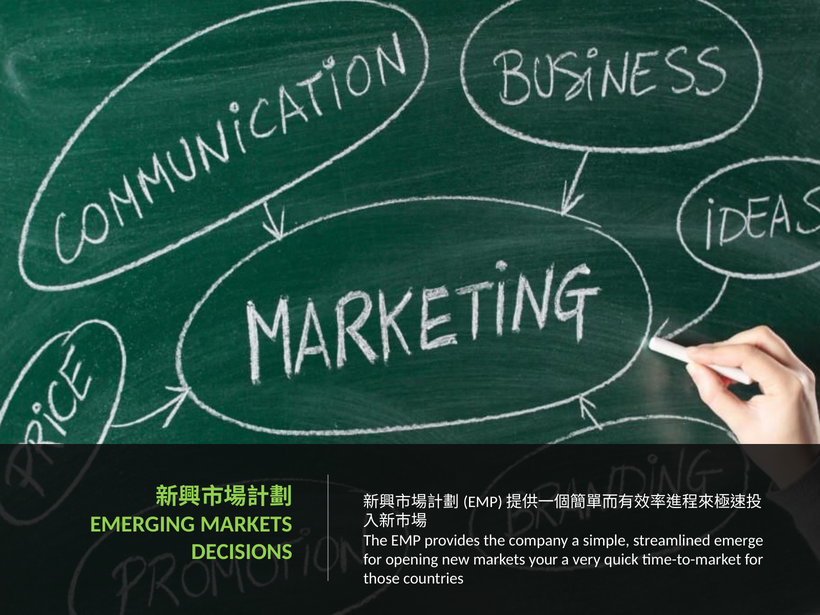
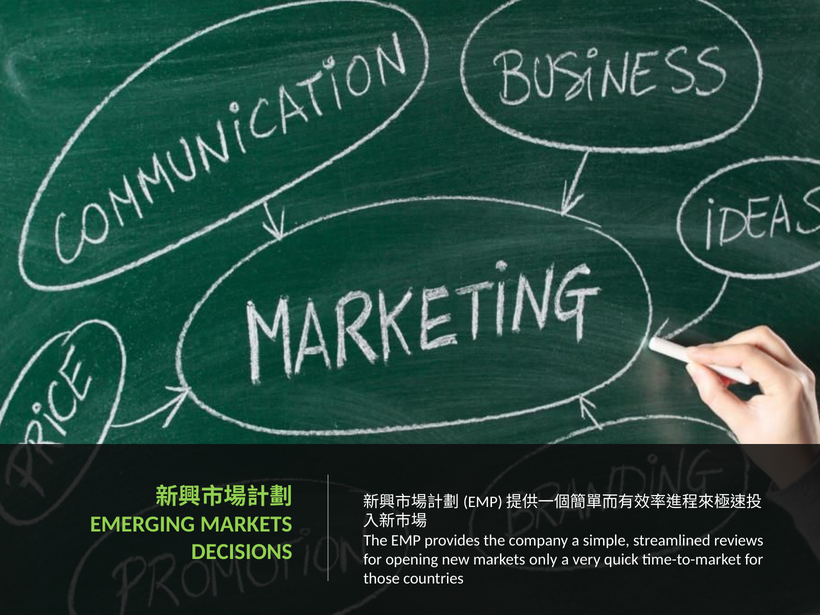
emerge: emerge -> reviews (739, 540)
your: your -> only (543, 559)
